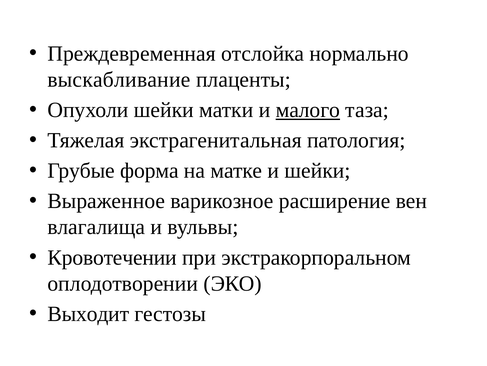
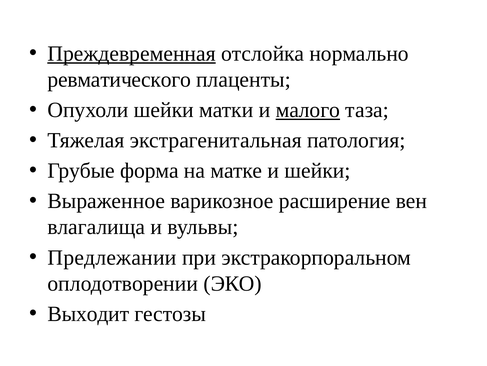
Преждевременная underline: none -> present (132, 53)
выскабливание: выскабливание -> ревматического (119, 79)
Кровотечении: Кровотечении -> Предлежании (112, 257)
